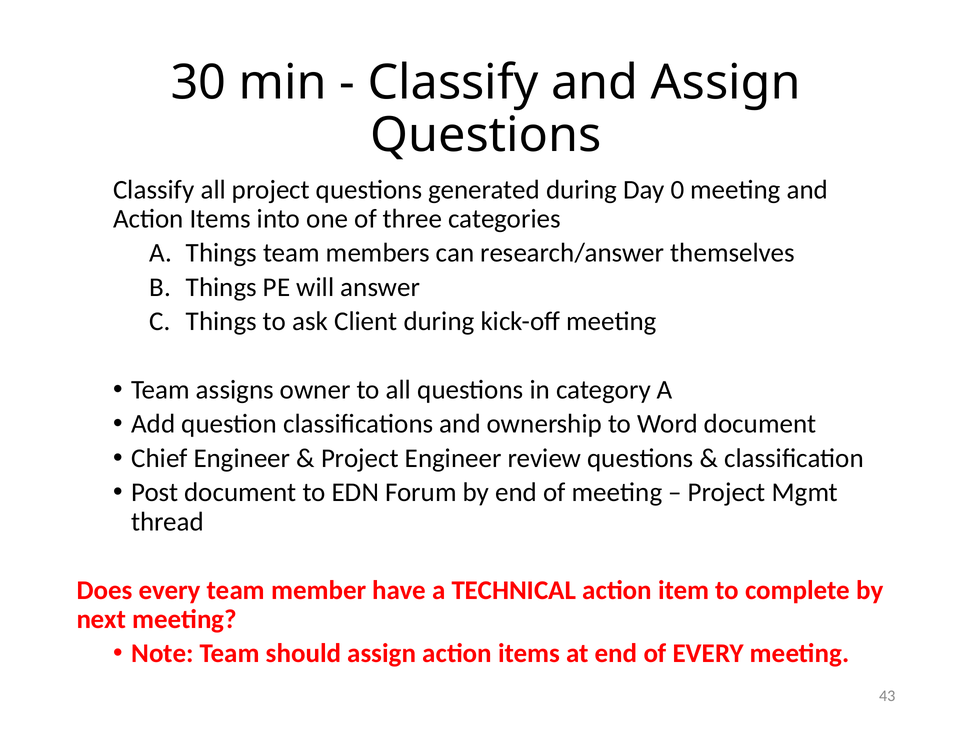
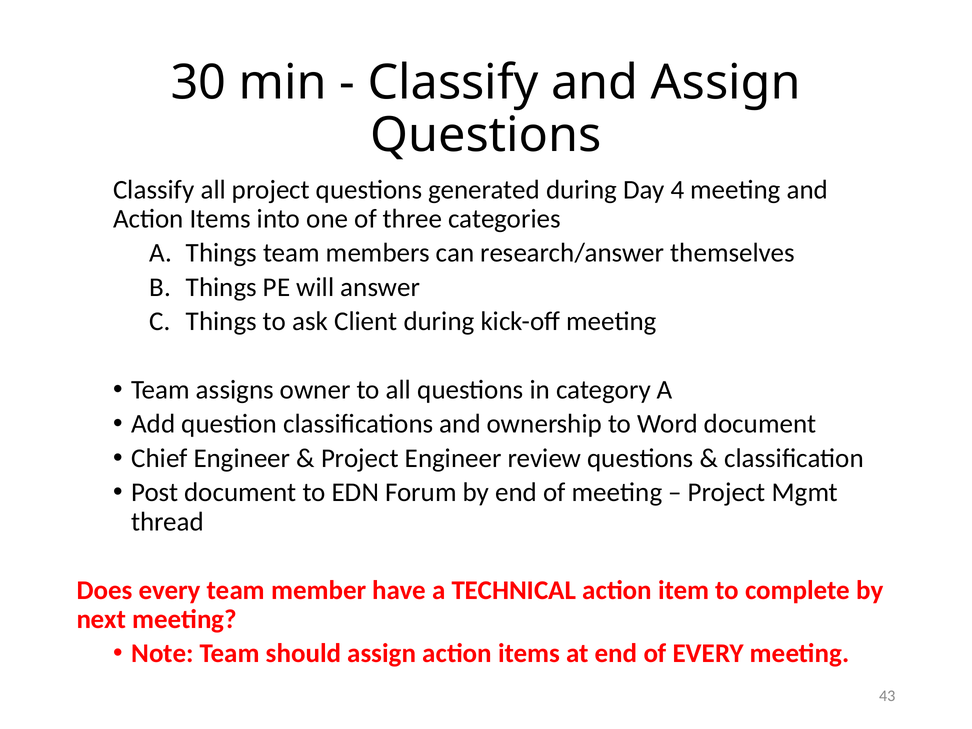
0: 0 -> 4 (677, 190)
